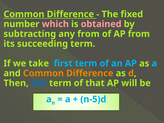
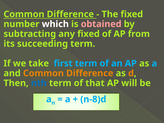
which colour: pink -> white (55, 24)
any from: from -> fixed (89, 34)
n-5)d: n-5)d -> n-8)d (93, 99)
